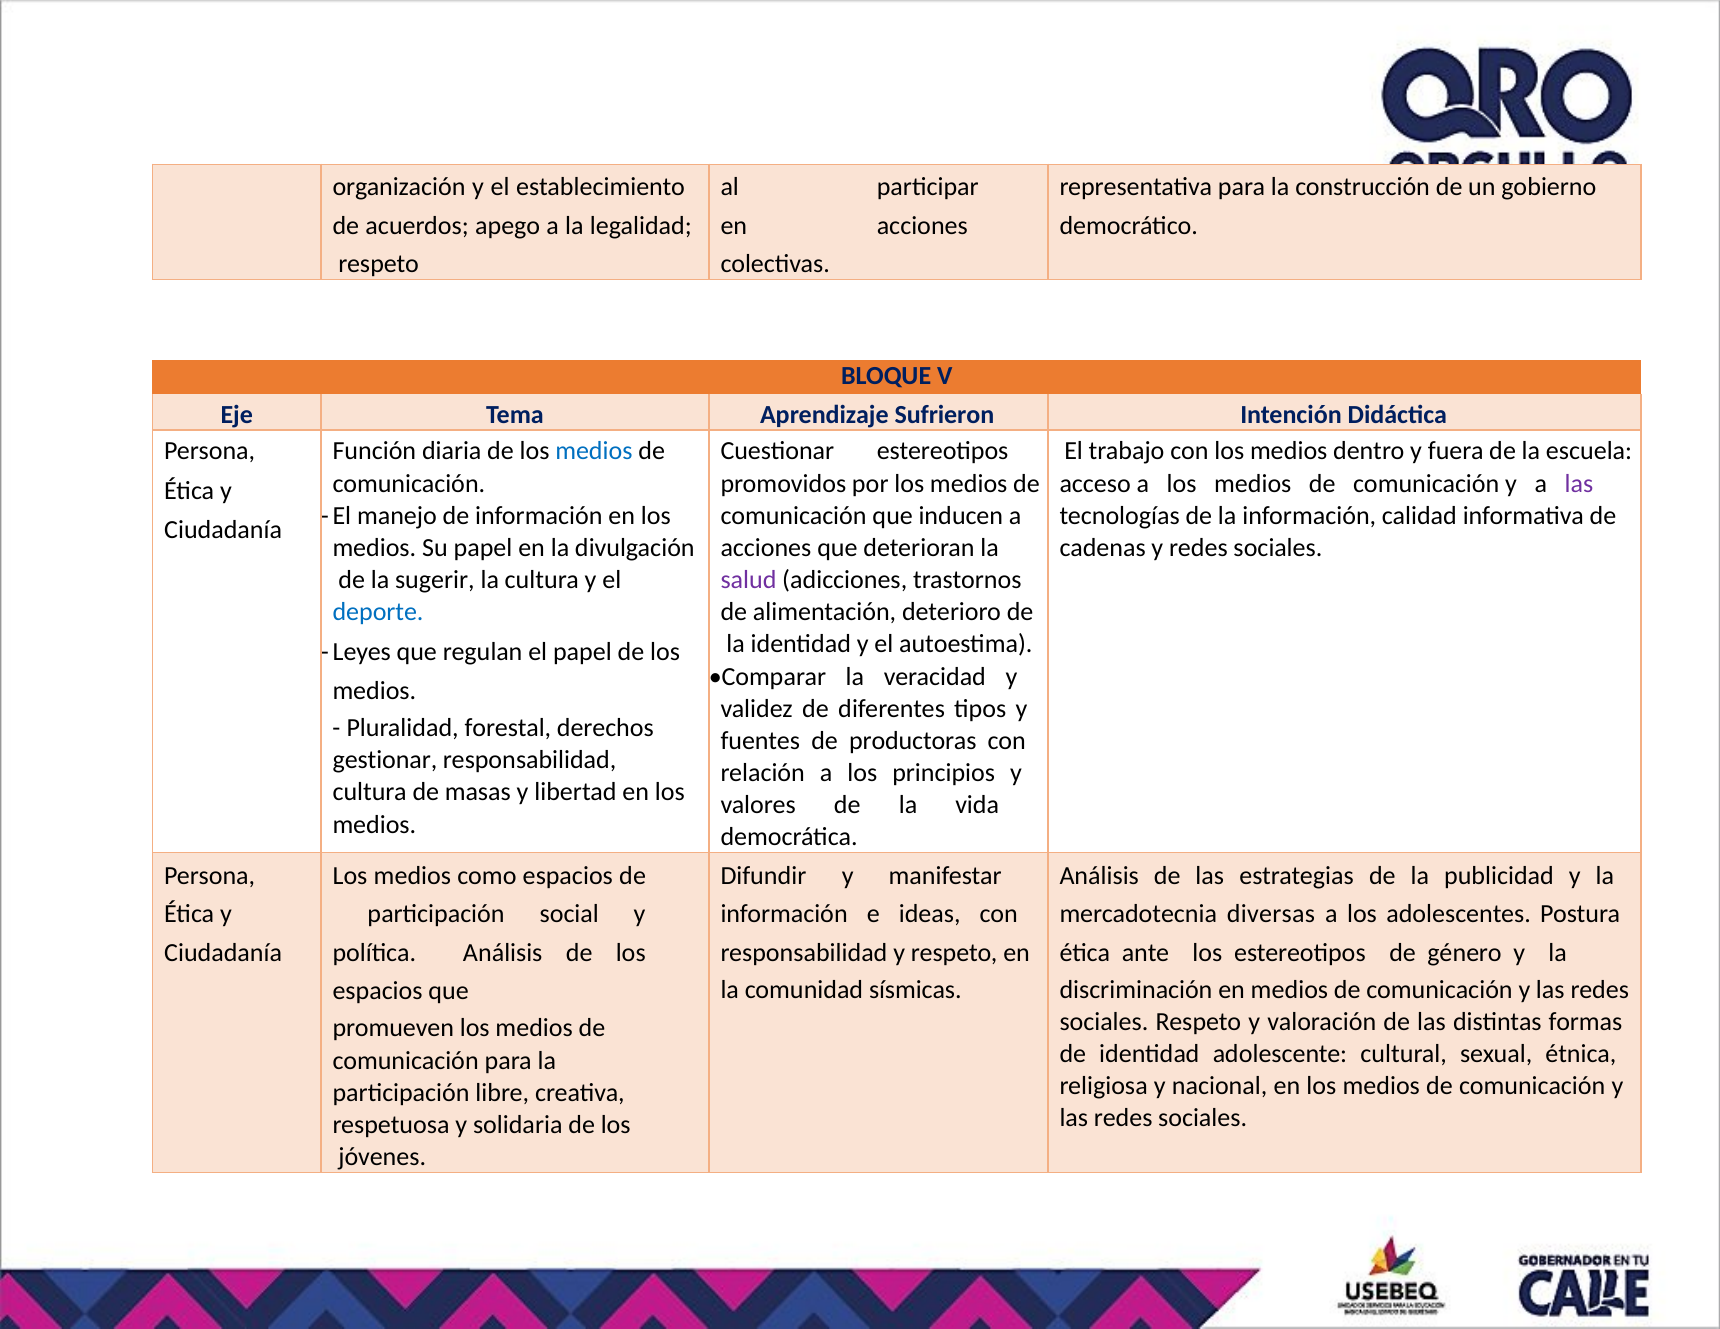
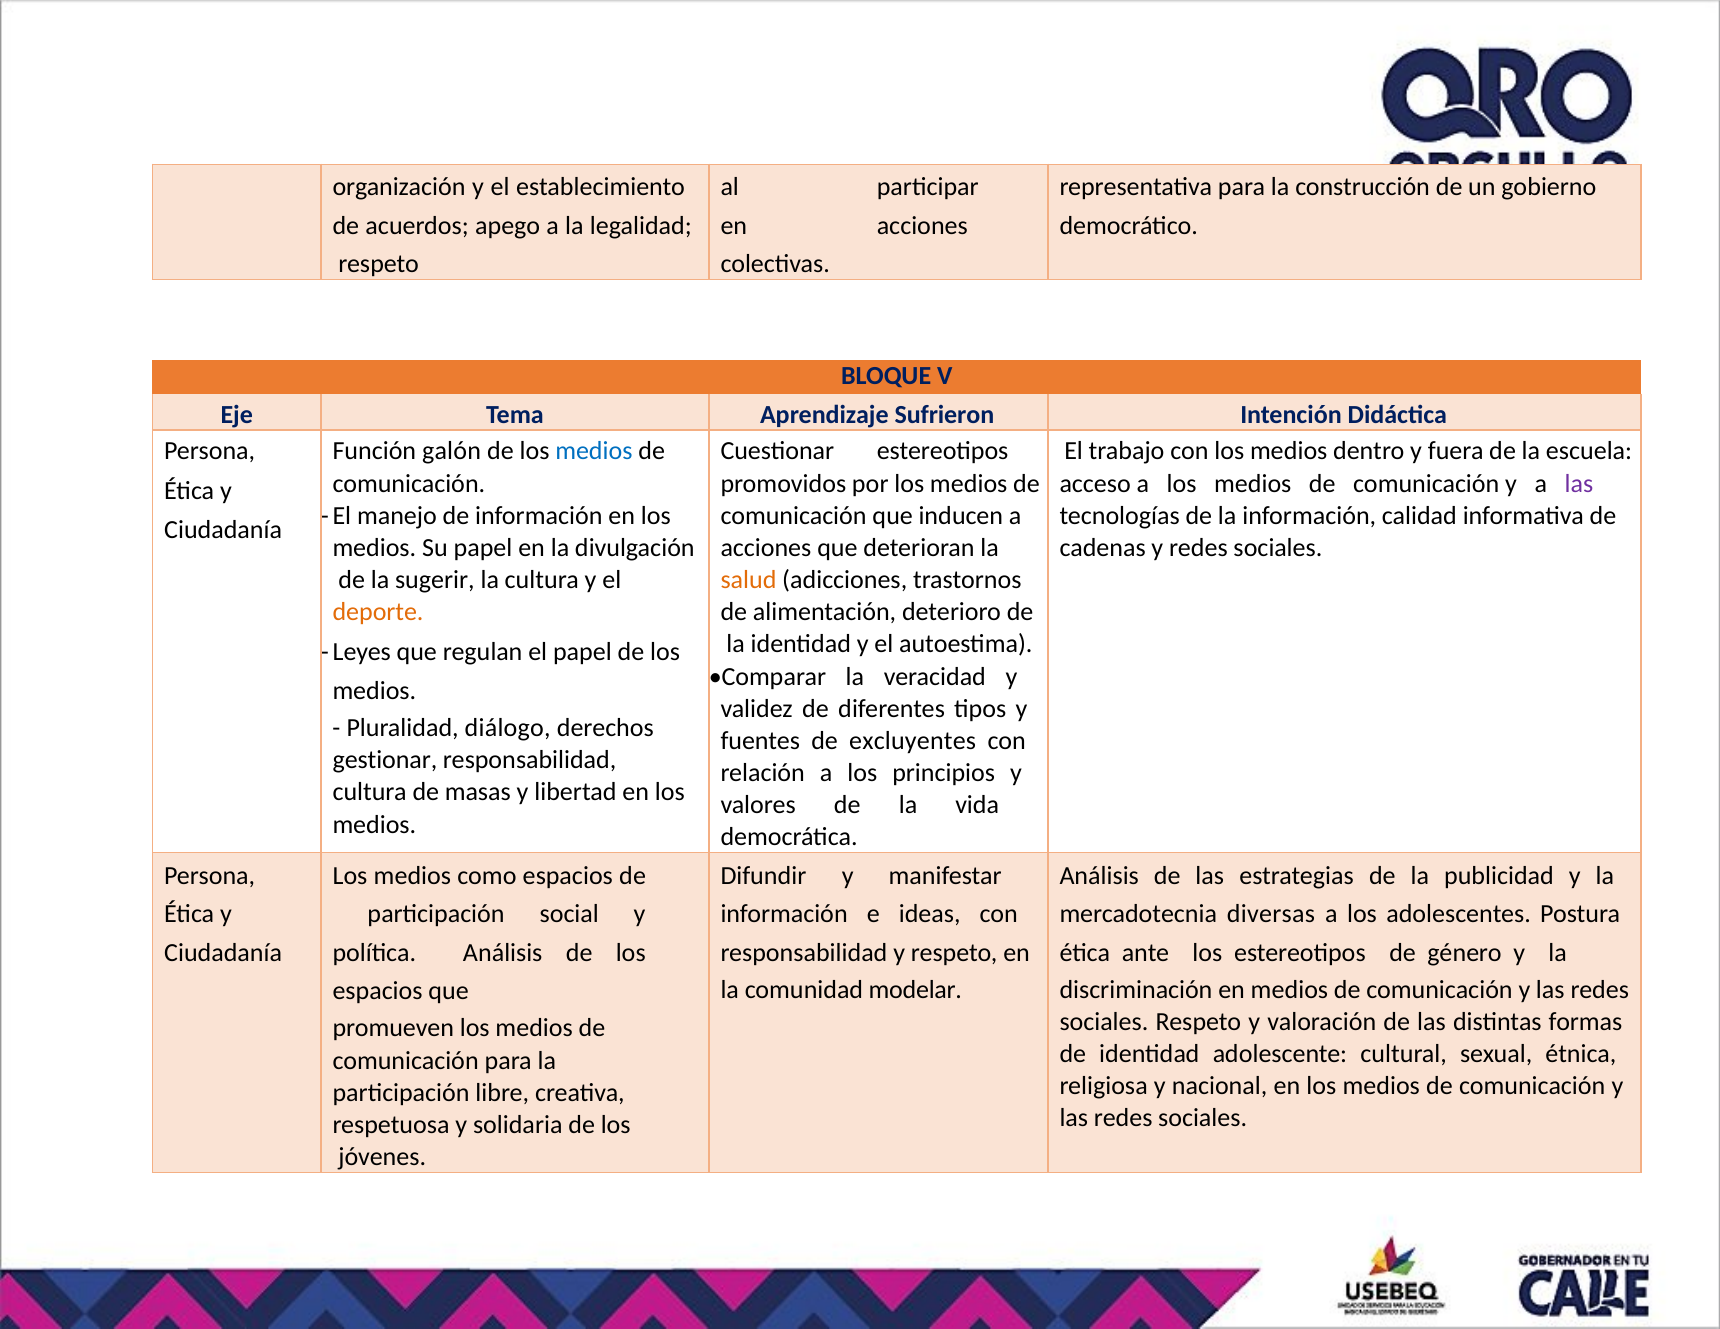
diaria: diaria -> galón (452, 451)
salud colour: purple -> orange (748, 580)
deporte colour: blue -> orange (378, 612)
forestal: forestal -> diálogo (508, 728)
productoras: productoras -> excluyentes (913, 741)
sísmicas: sísmicas -> modelar (915, 990)
